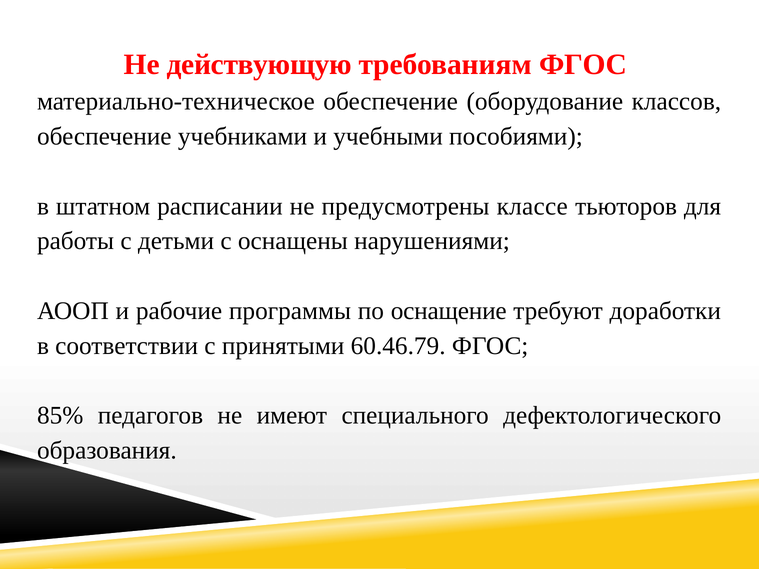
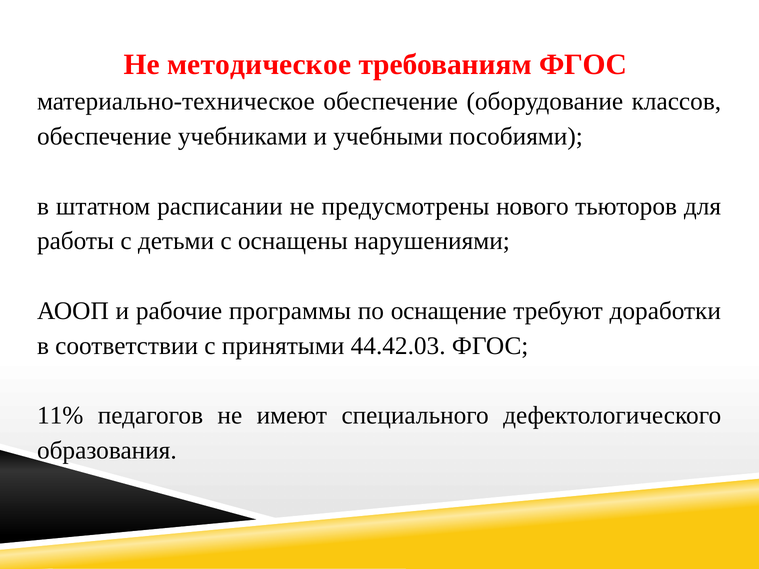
действующую: действующую -> методическое (259, 64)
классе: классе -> нового (532, 206)
60.46.79: 60.46.79 -> 44.42.03 (398, 346)
85%: 85% -> 11% (60, 416)
